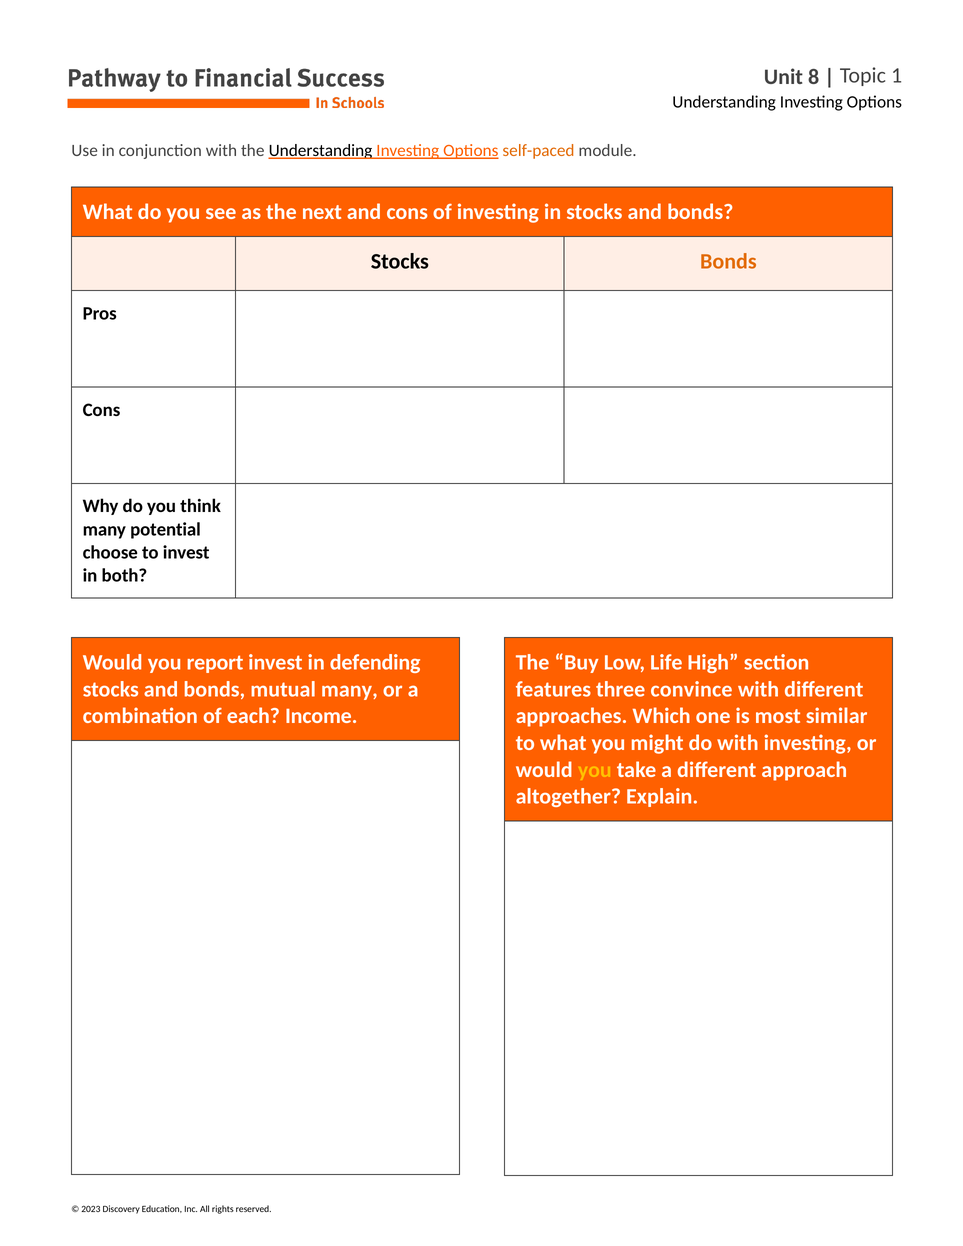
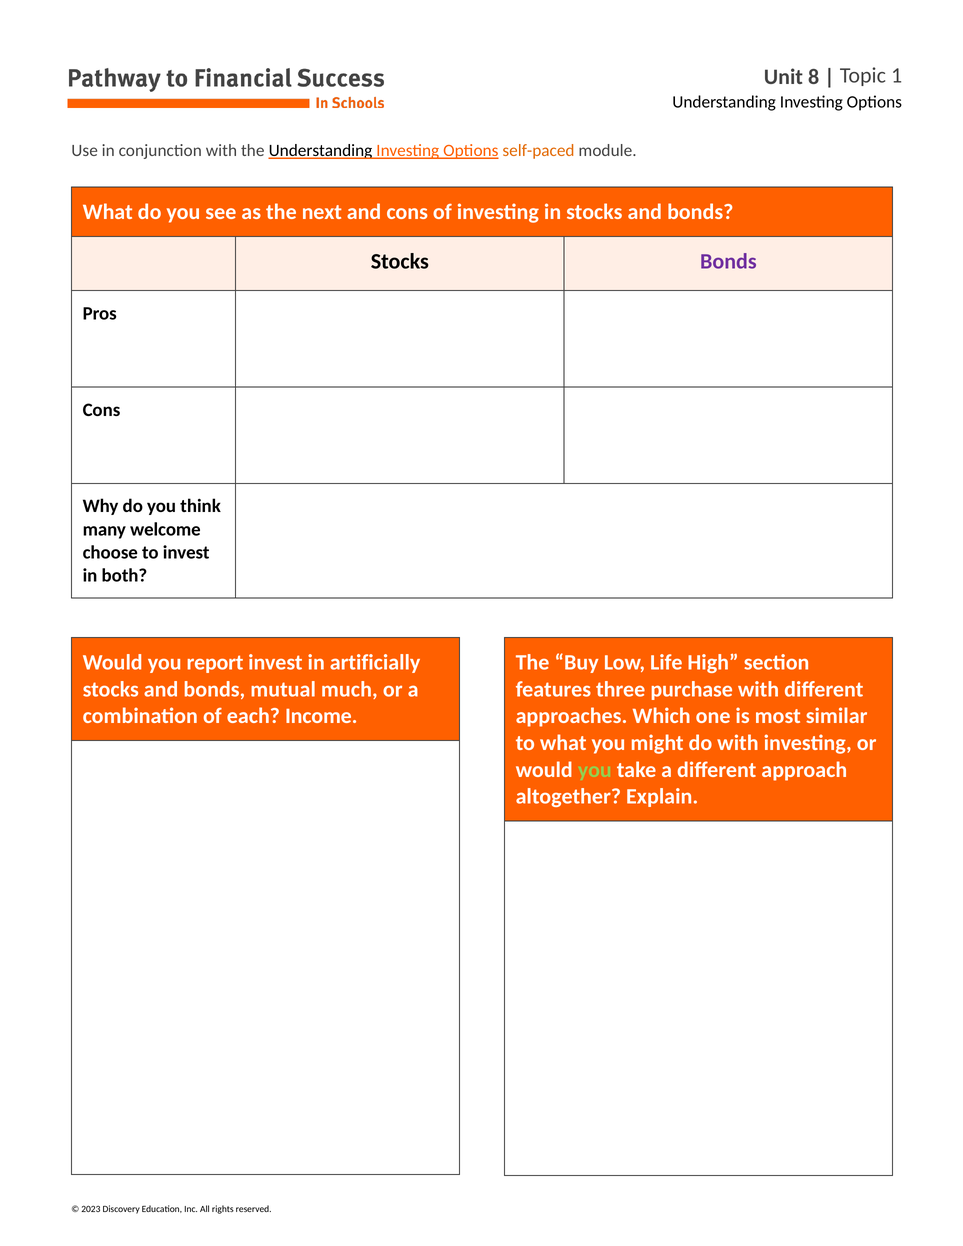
Bonds colour: orange -> purple (728, 261)
potential: potential -> welcome (165, 529)
defending: defending -> artificially (375, 663)
mutual many: many -> much (349, 690)
convince: convince -> purchase (692, 690)
you colour: yellow -> light green (595, 770)
